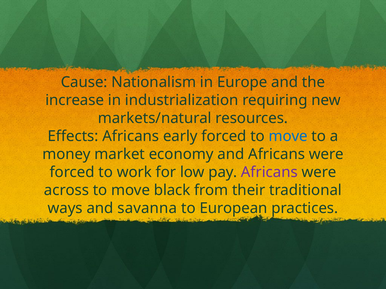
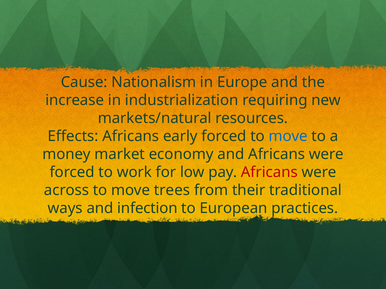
Africans colour: purple -> red (269, 172)
black: black -> trees (172, 190)
savanna: savanna -> infection (147, 208)
